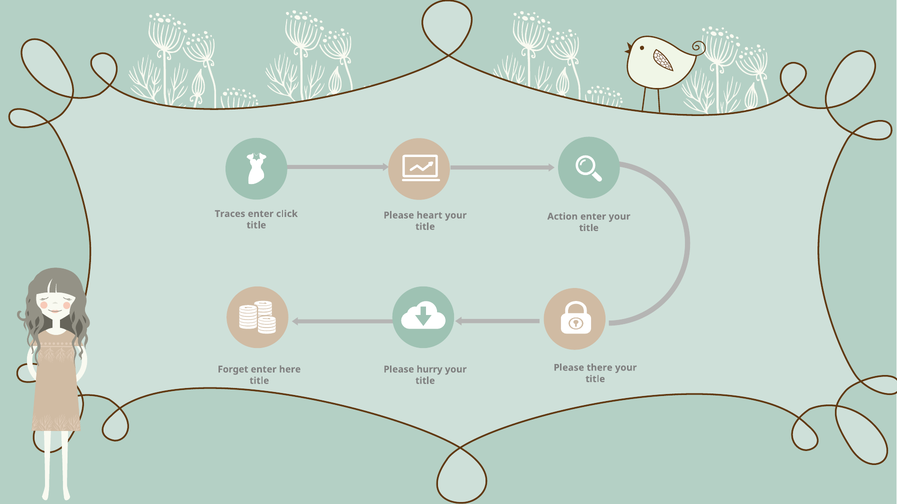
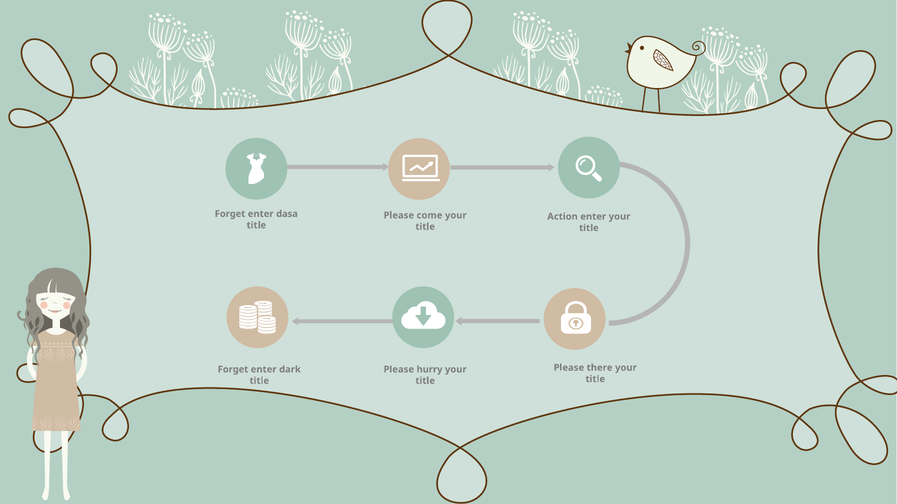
Traces: Traces -> Forget (230, 214)
click: click -> dasa (287, 214)
heart: heart -> come (429, 216)
here: here -> dark (290, 370)
